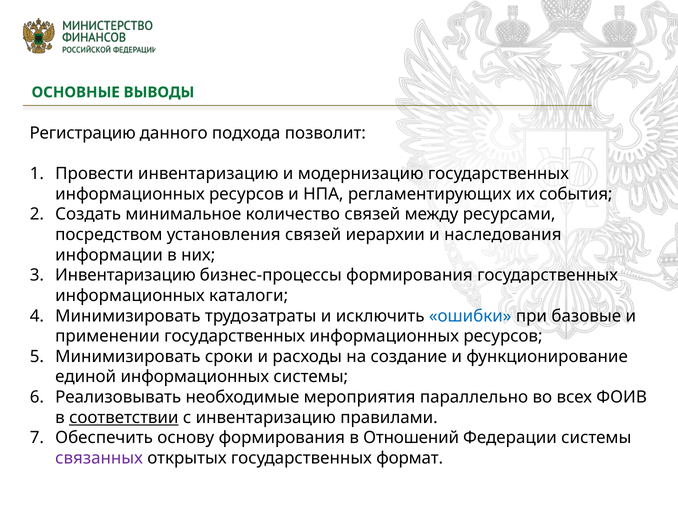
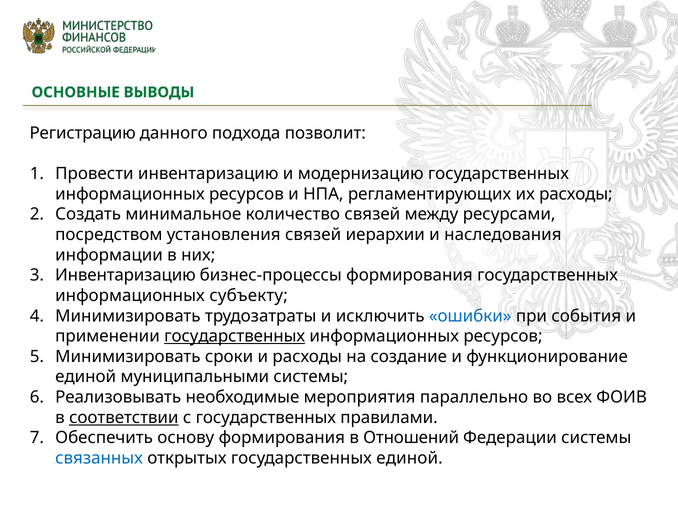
их события: события -> расходы (576, 194)
каталоги: каталоги -> субъекту (249, 296)
базовые: базовые -> события (586, 316)
государственных underline: none -> present (235, 337)
единой информационных: информационных -> муниципальными (195, 377)
с инвентаризацию: инвентаризацию -> государственных (266, 418)
связанных colour: purple -> blue (99, 459)
государственных формат: формат -> единой (410, 459)
